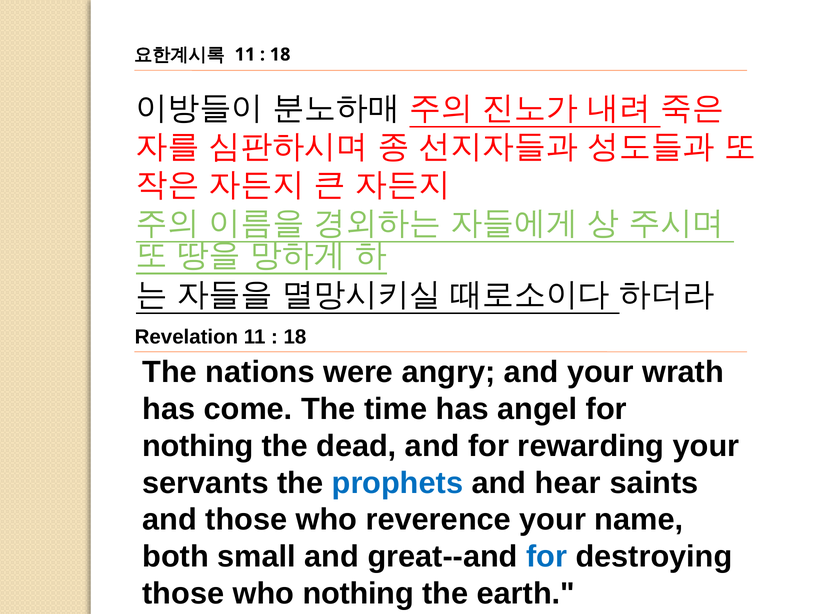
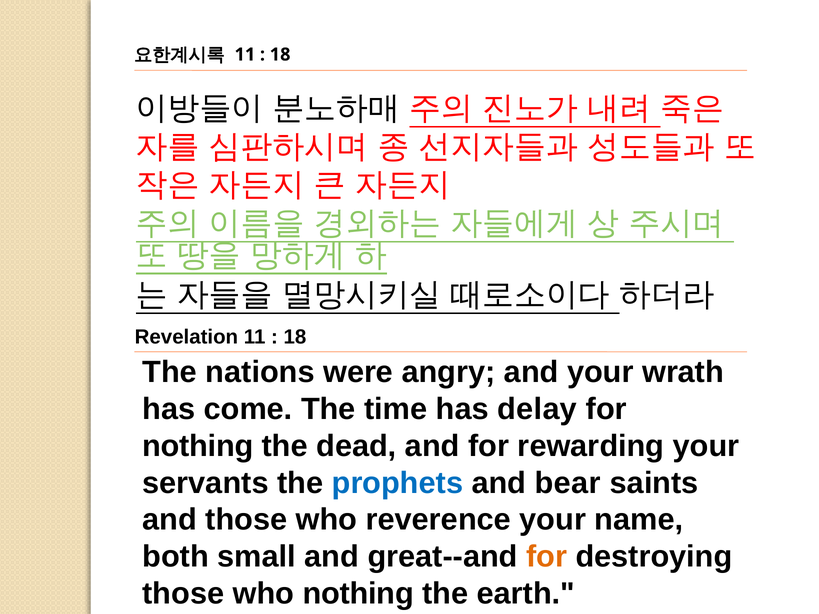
angel: angel -> delay (537, 409)
hear: hear -> bear (568, 483)
for colour: blue -> orange (547, 557)
